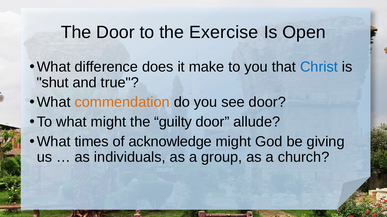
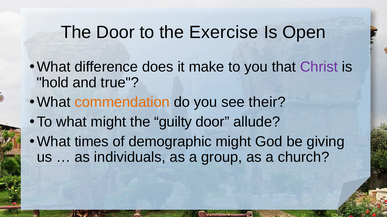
Christ colour: blue -> purple (319, 67)
shut: shut -> hold (53, 83)
see door: door -> their (267, 103)
acknowledge: acknowledge -> demographic (170, 142)
